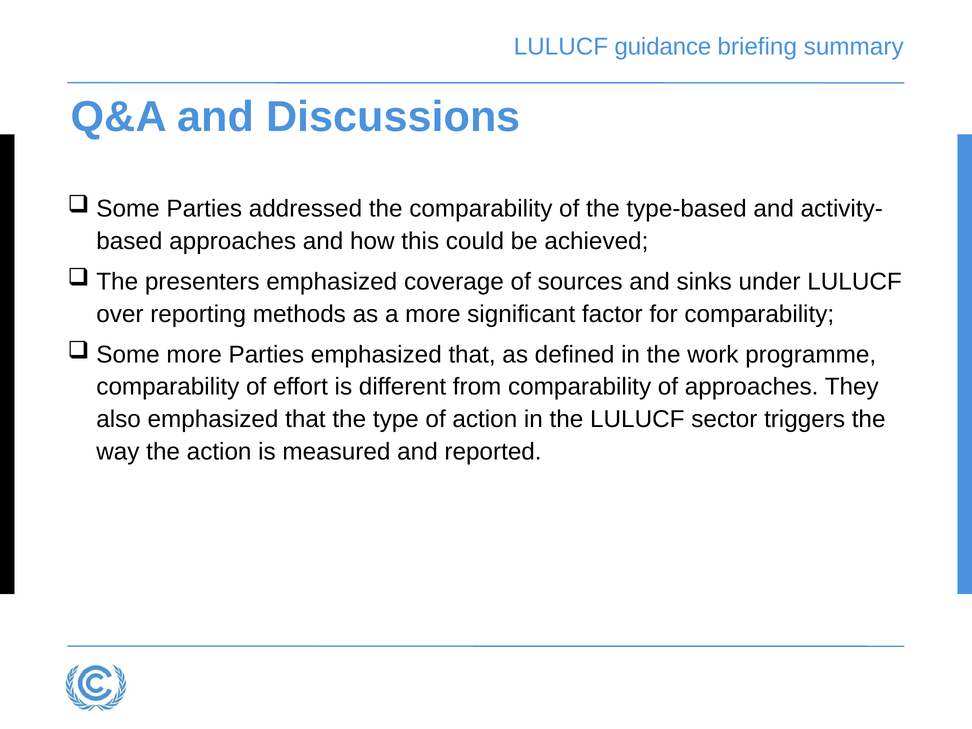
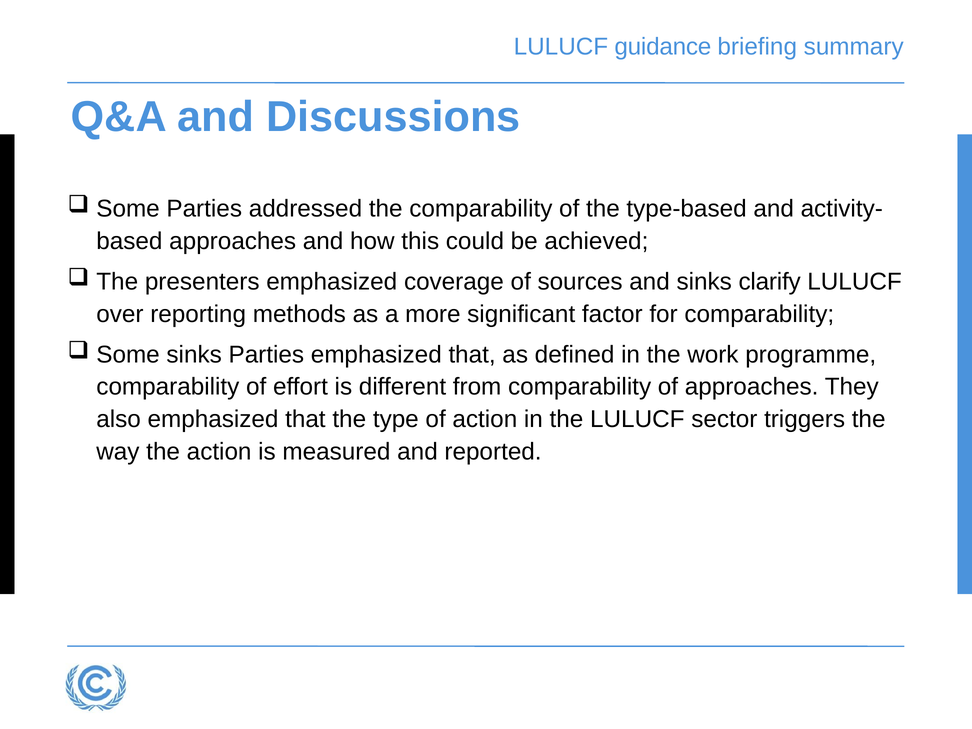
under: under -> clarify (770, 282)
Some more: more -> sinks (194, 355)
